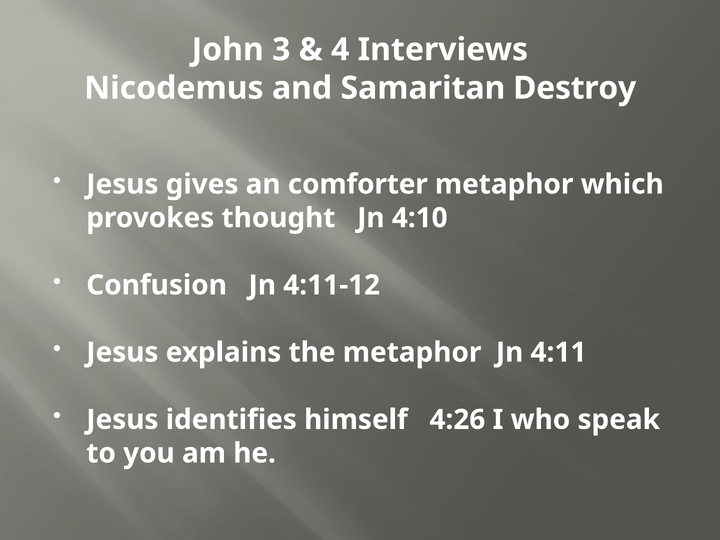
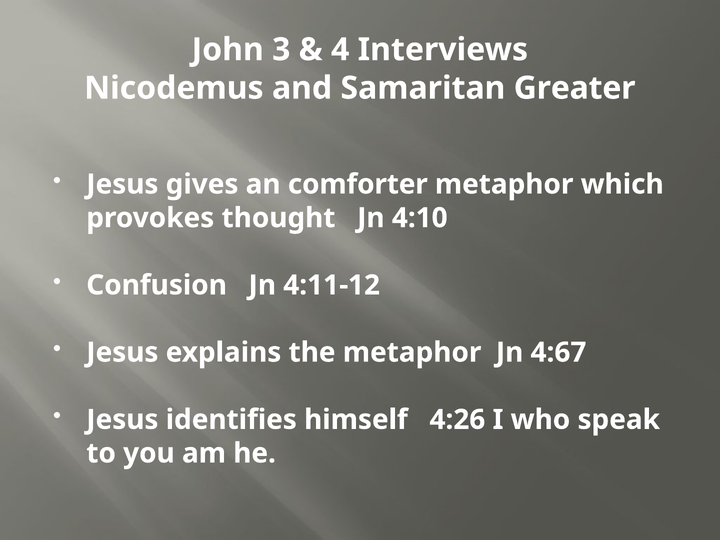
Destroy: Destroy -> Greater (575, 88)
4:11: 4:11 -> 4:67 (558, 352)
